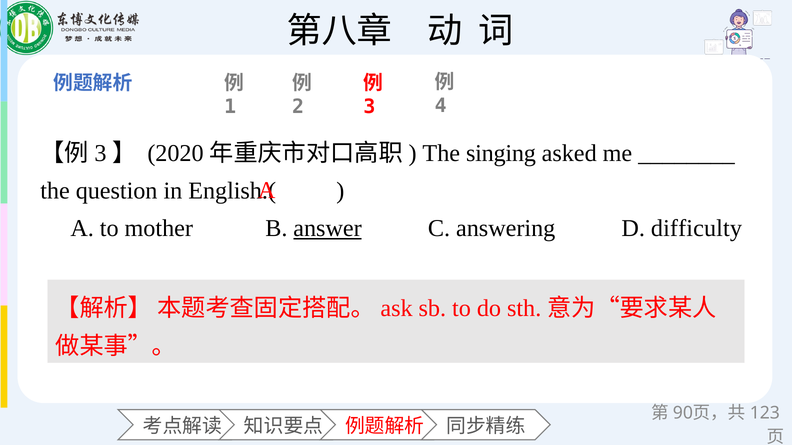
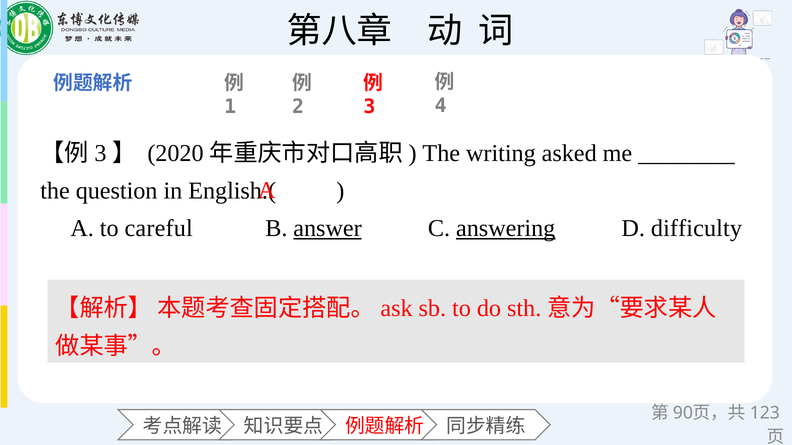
singing: singing -> writing (501, 153)
mother: mother -> careful (159, 229)
answering underline: none -> present (506, 229)
